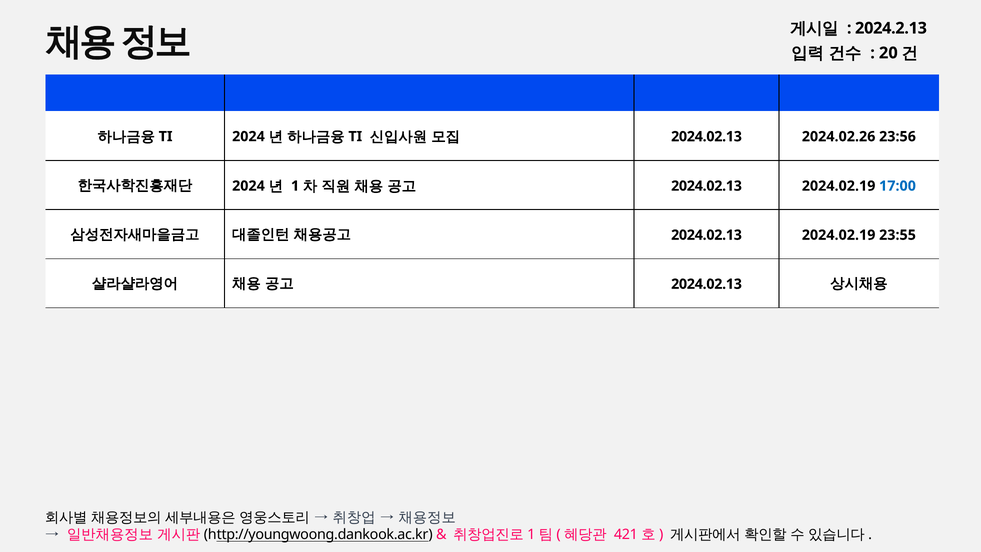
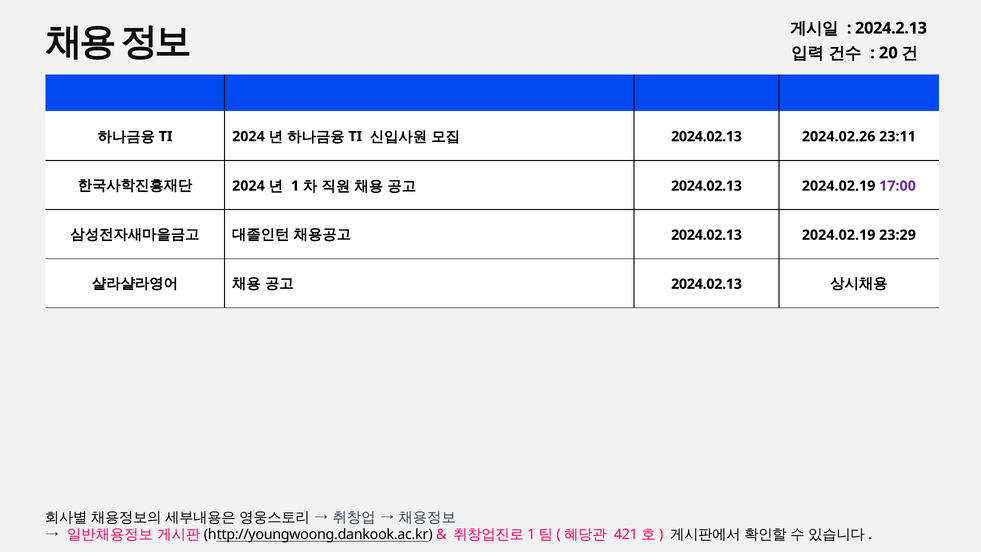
23:56: 23:56 -> 23:11 (897, 137)
17:00 colour: blue -> purple (897, 186)
23:55: 23:55 -> 23:29 (897, 235)
